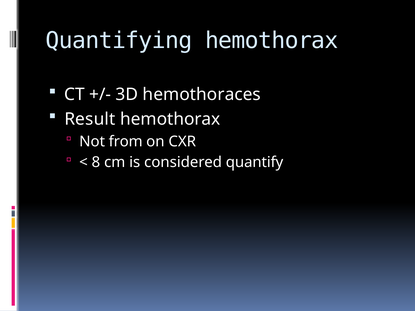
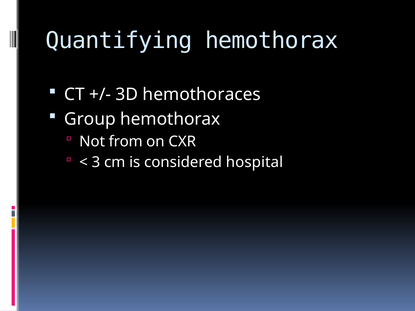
Result: Result -> Group (90, 119)
8: 8 -> 3 (96, 163)
quantify: quantify -> hospital (254, 163)
